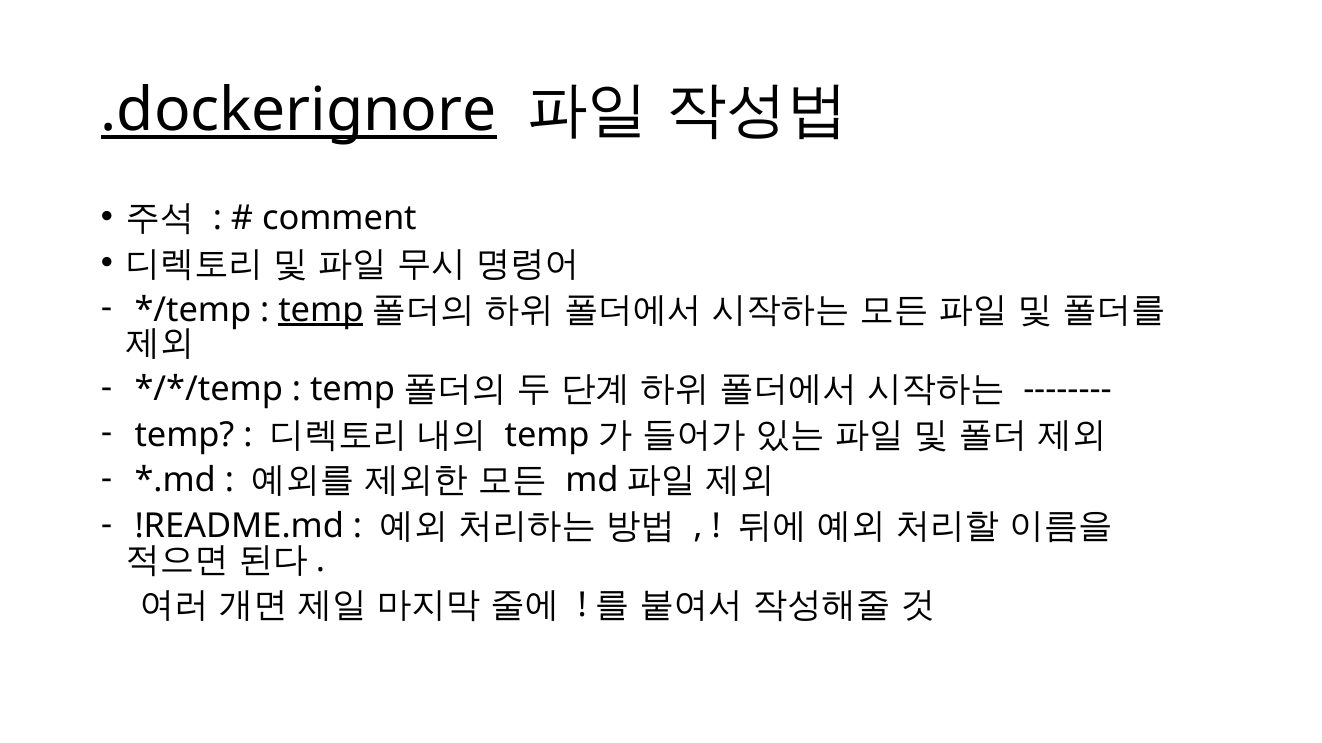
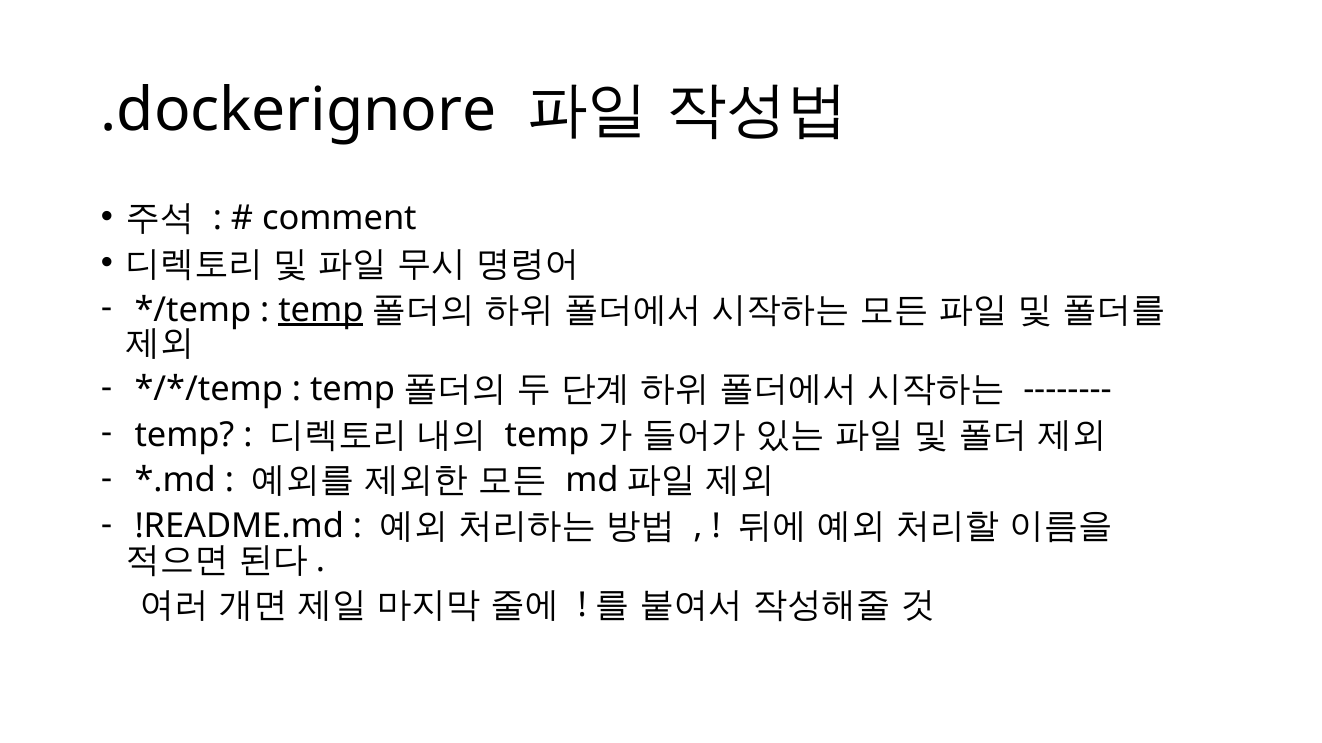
.dockerignore underline: present -> none (299, 111)
